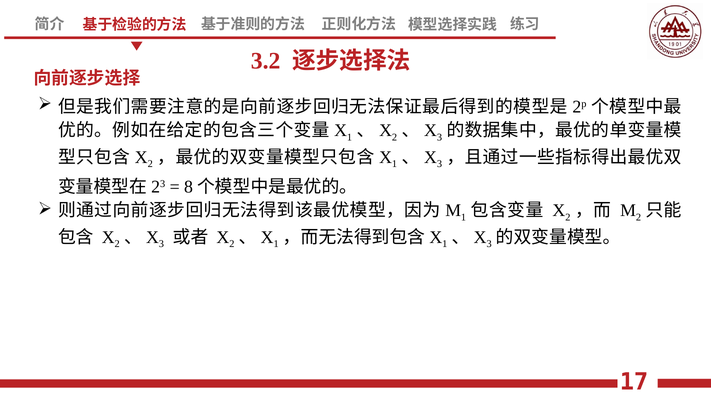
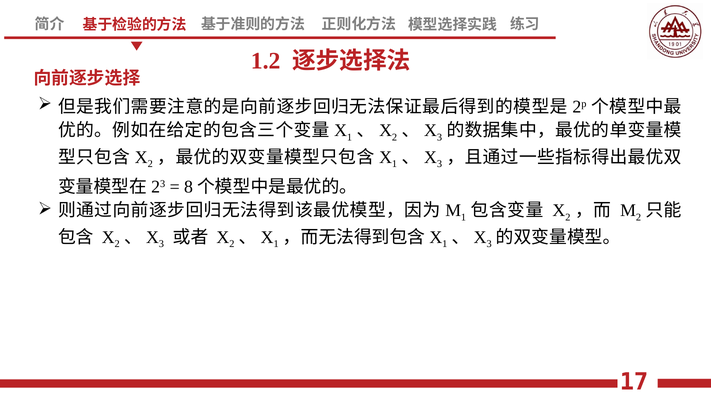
3.2: 3.2 -> 1.2 (266, 61)
